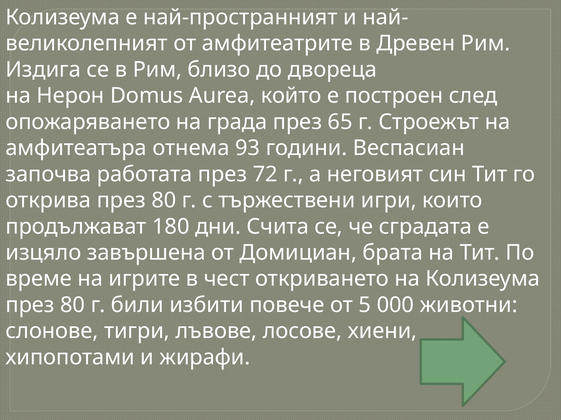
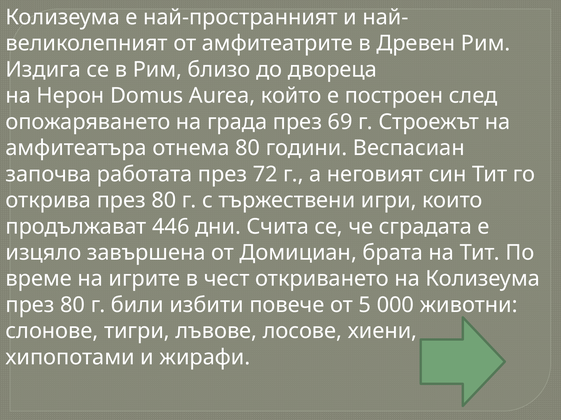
65: 65 -> 69 (340, 122)
отнема 93: 93 -> 80 (248, 148)
180: 180 -> 446 (171, 227)
